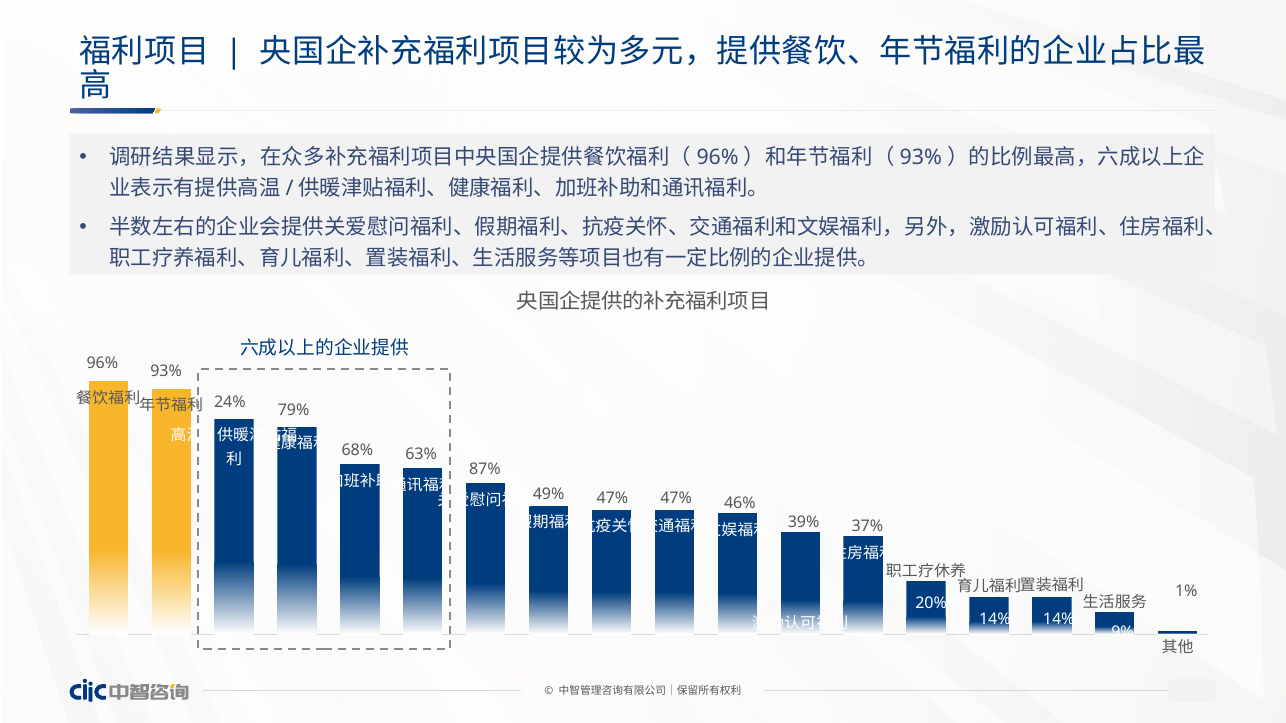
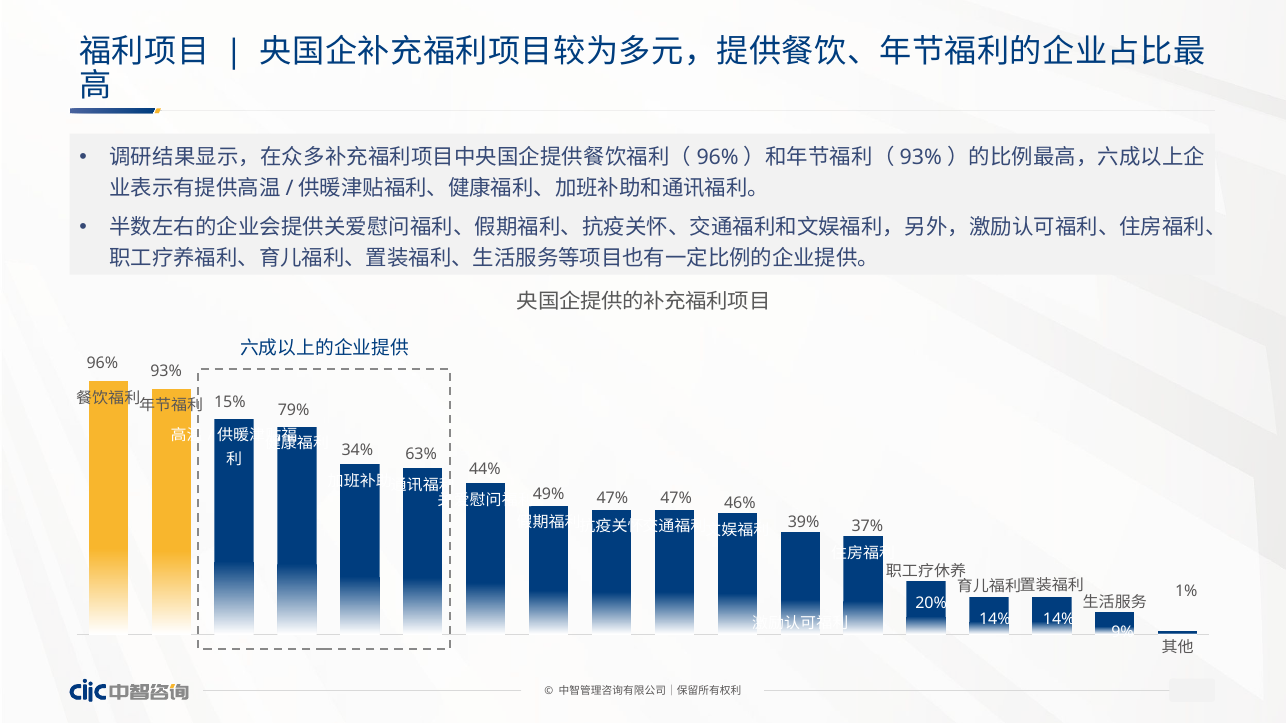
24%: 24% -> 15% (230, 402)
68%: 68% -> 34% (357, 450)
87%: 87% -> 44% (485, 470)
